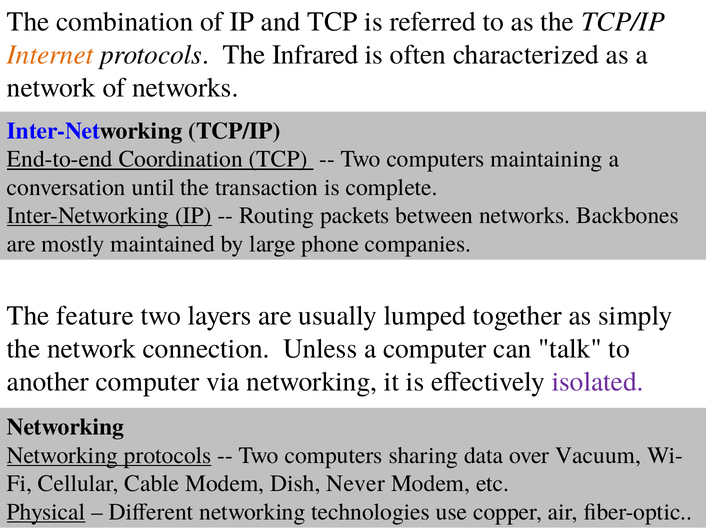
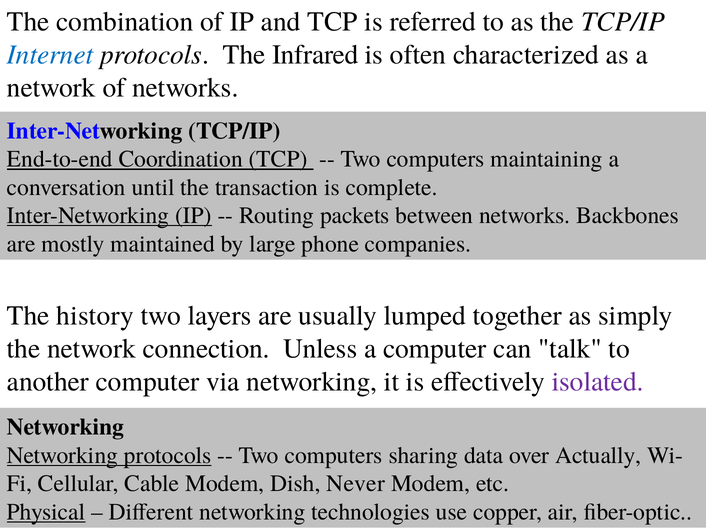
Internet colour: orange -> blue (50, 55)
feature: feature -> history (95, 316)
Vacuum: Vacuum -> Actually (598, 456)
